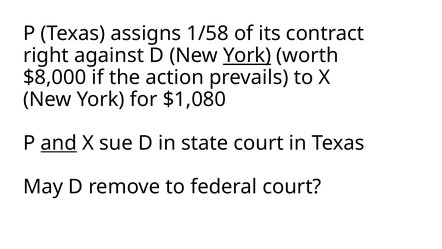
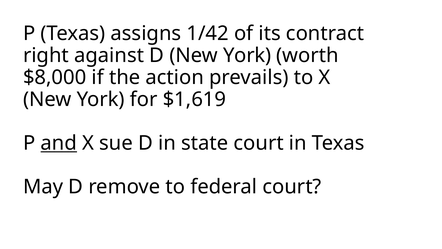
1/58: 1/58 -> 1/42 (208, 34)
York underline: present -> none (247, 55)
$1,080: $1,080 -> $1,619 (194, 99)
